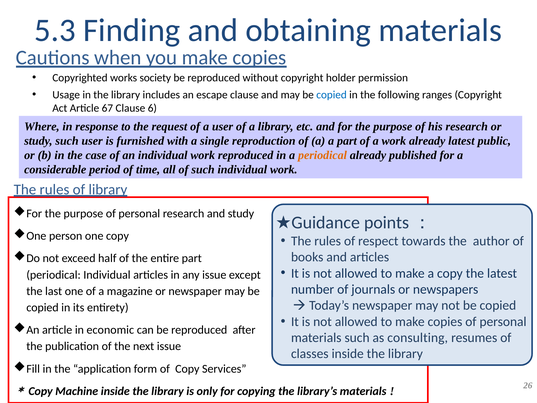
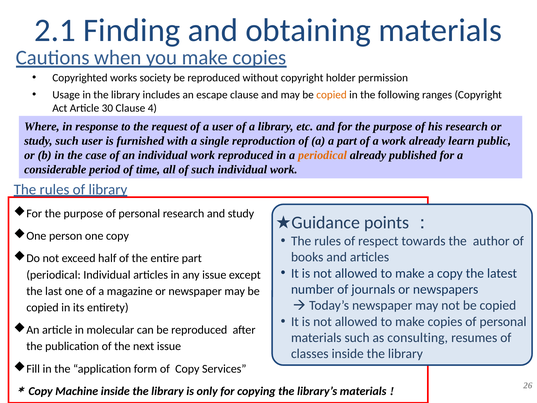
5.3: 5.3 -> 2.1 (55, 30)
copied colour: blue -> orange (332, 95)
67: 67 -> 30 (107, 108)
6: 6 -> 4 (152, 108)
already latest: latest -> learn (461, 141)
economic: economic -> molecular (110, 330)
